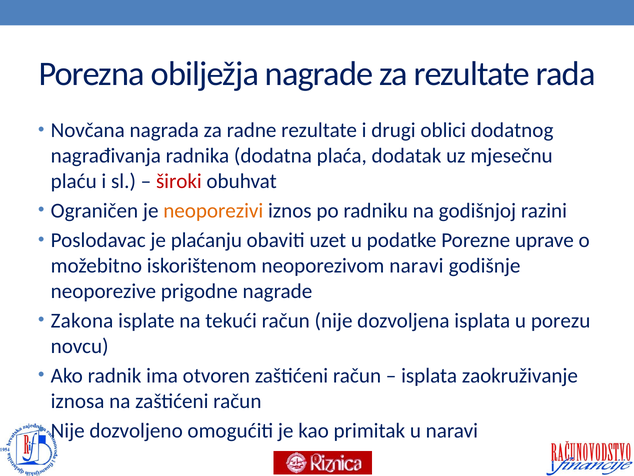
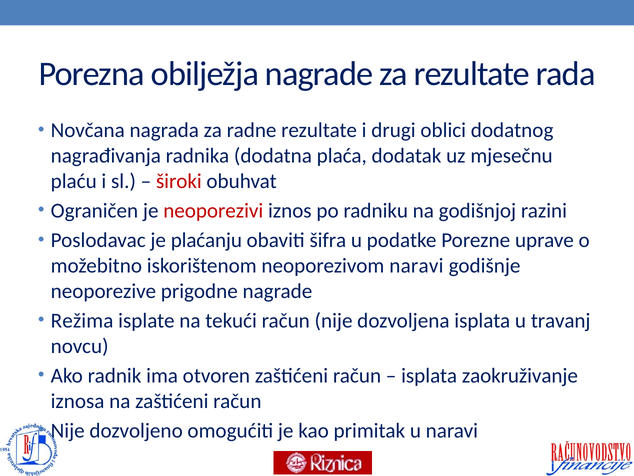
neoporezivi colour: orange -> red (213, 211)
uzet: uzet -> šifra (328, 240)
Zakona: Zakona -> Režima (82, 320)
porezu: porezu -> travanj (561, 320)
